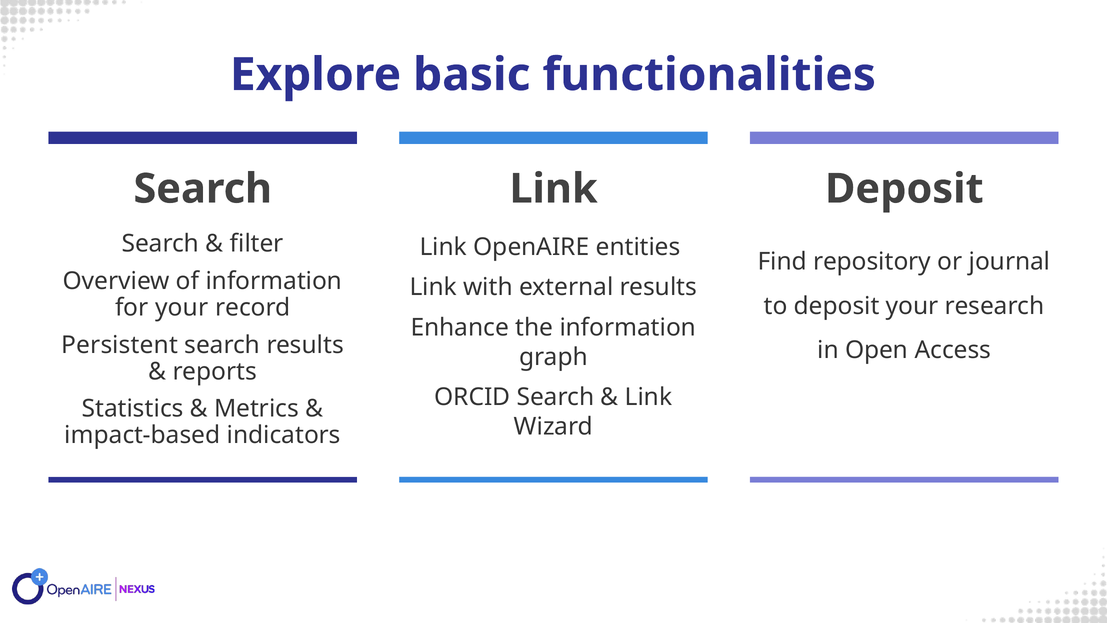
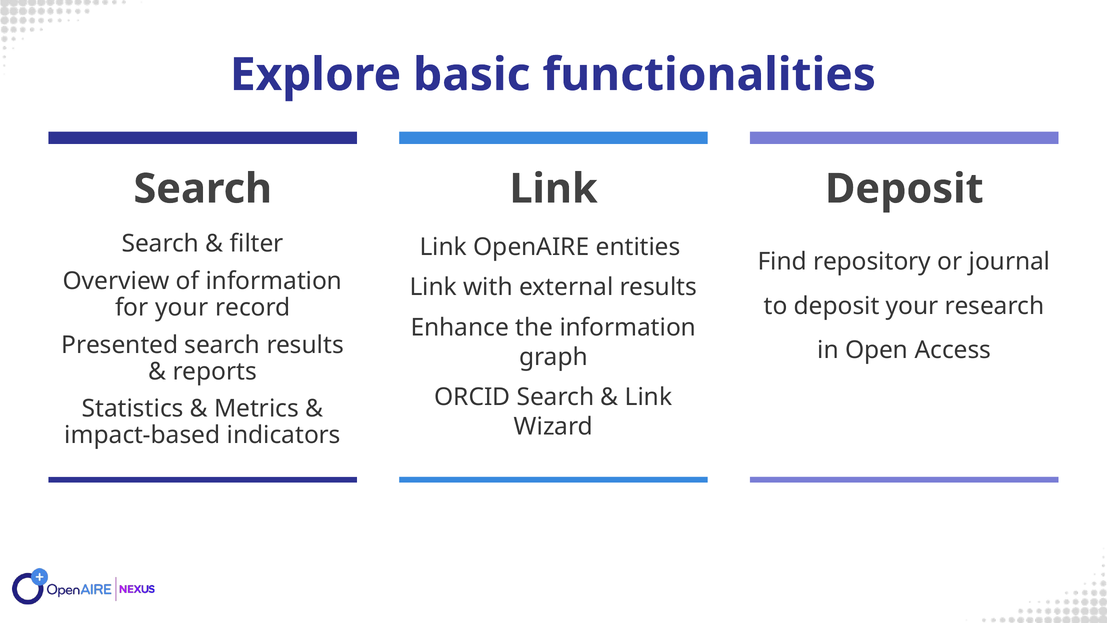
Persistent: Persistent -> Presented (120, 345)
